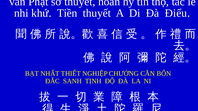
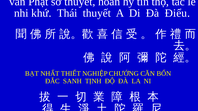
Tiền: Tiền -> Thái (67, 13)
